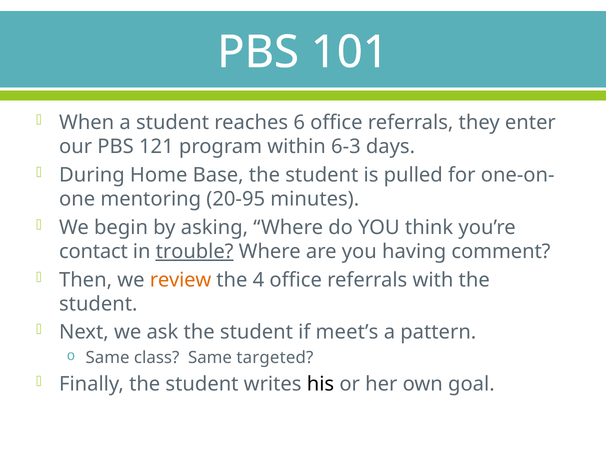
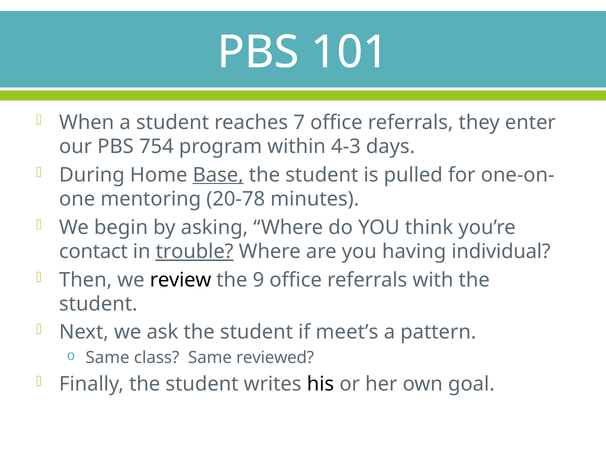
6: 6 -> 7 (299, 123)
121: 121 -> 754 (156, 147)
6-3: 6-3 -> 4-3 (346, 147)
Base underline: none -> present (218, 175)
20-95: 20-95 -> 20-78 (236, 199)
comment: comment -> individual (501, 252)
review colour: orange -> black (181, 280)
4: 4 -> 9 (259, 280)
targeted: targeted -> reviewed (275, 358)
